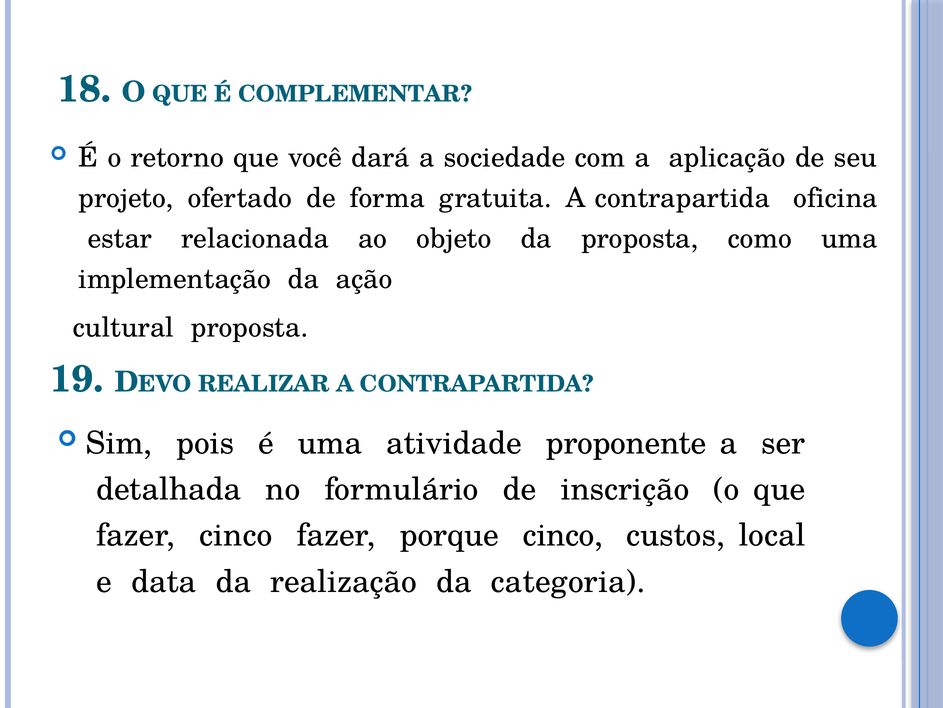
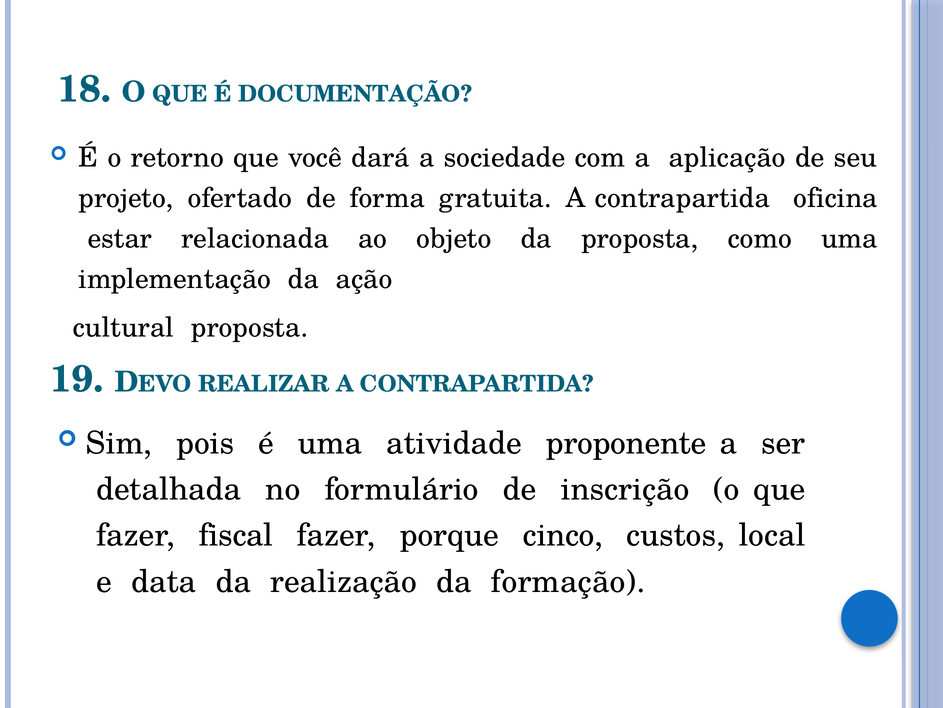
COMPLEMENTAR: COMPLEMENTAR -> DOCUMENTAÇÃO (355, 94)
fazer cinco: cinco -> fiscal (236, 535)
categoria: categoria -> formação (568, 581)
